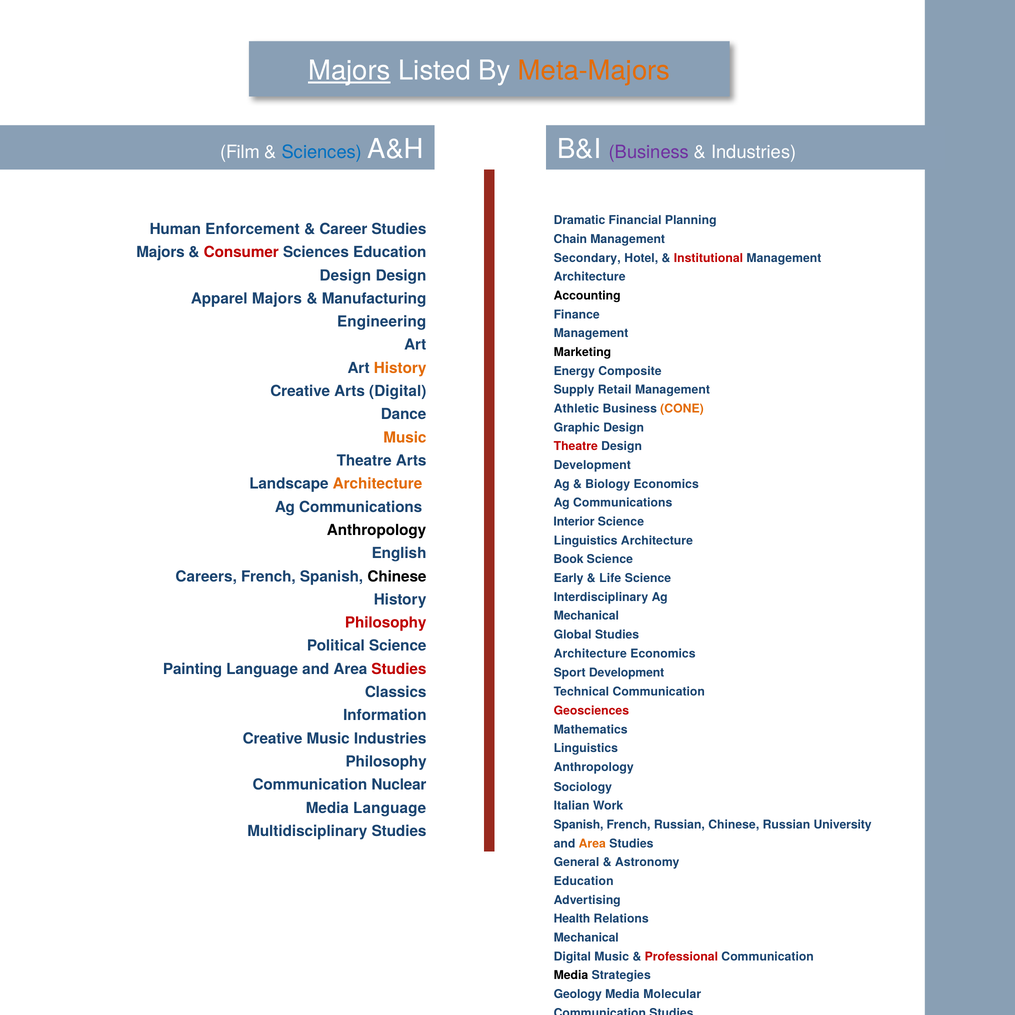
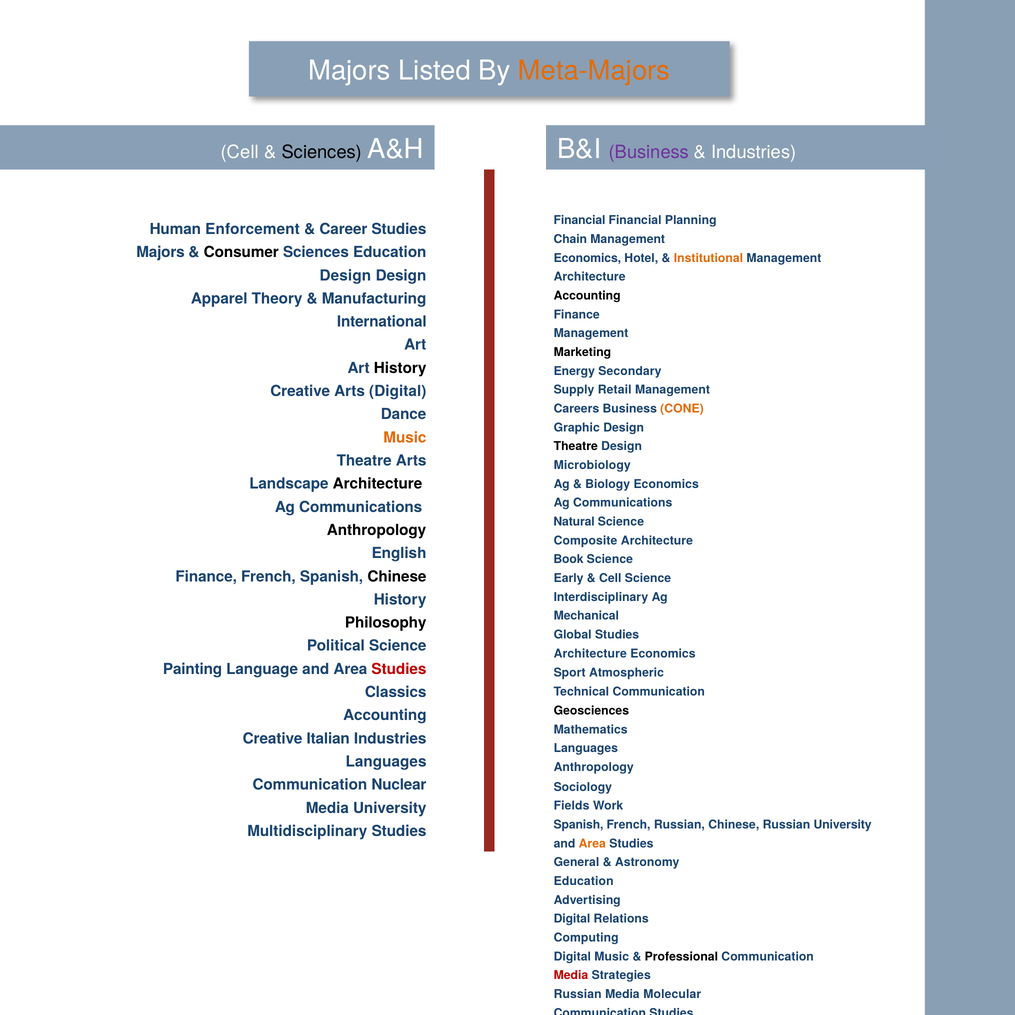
Majors underline: present -> none (349, 71)
Film: Film -> Cell (240, 152)
Sciences colour: blue -> black (322, 152)
Dramatic: Dramatic -> Financial (580, 220)
Consumer colour: red -> black (241, 252)
Secondary: Secondary -> Economics (587, 258)
Institutional colour: red -> orange (708, 258)
Apparel Majors: Majors -> Theory (277, 299)
Engineering: Engineering -> International (382, 322)
History colour: orange -> black (400, 368)
Composite: Composite -> Secondary (630, 371)
Athletic: Athletic -> Careers (576, 409)
Theatre colour: red -> black (576, 446)
Development: Development -> Microbiology (592, 465)
Architecture colour: orange -> black (377, 484)
Interior: Interior -> Natural (574, 522)
Linguistics: Linguistics -> Composite (585, 541)
Careers: Careers -> Finance (206, 576)
Life: Life -> Cell (610, 578)
Philosophy colour: red -> black (386, 623)
Sport Development: Development -> Atmospheric (626, 673)
Geosciences colour: red -> black (591, 711)
Information: Information -> Accounting (385, 715)
Creative Music: Music -> Italian (328, 739)
Linguistics: Linguistics -> Languages (586, 748)
Philosophy: Philosophy -> Languages (386, 762)
Italian: Italian -> Fields (572, 806)
Media Language: Language -> University (390, 808)
Health: Health -> Digital (572, 919)
Mechanical: Mechanical -> Computing (586, 938)
Professional colour: red -> black (681, 957)
Media colour: black -> red (571, 975)
Geology: Geology -> Russian (578, 994)
